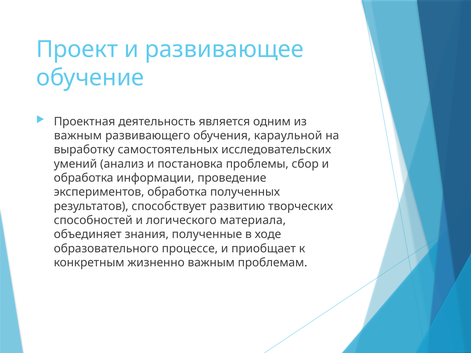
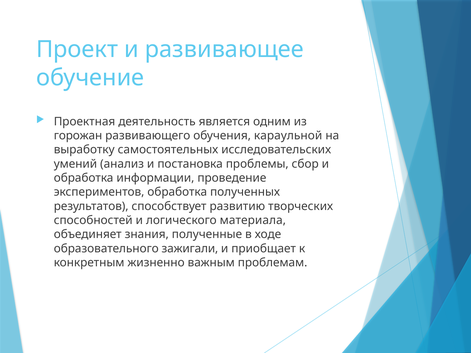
важным: важным -> горожан (78, 136)
процессе: процессе -> зажигали (190, 249)
